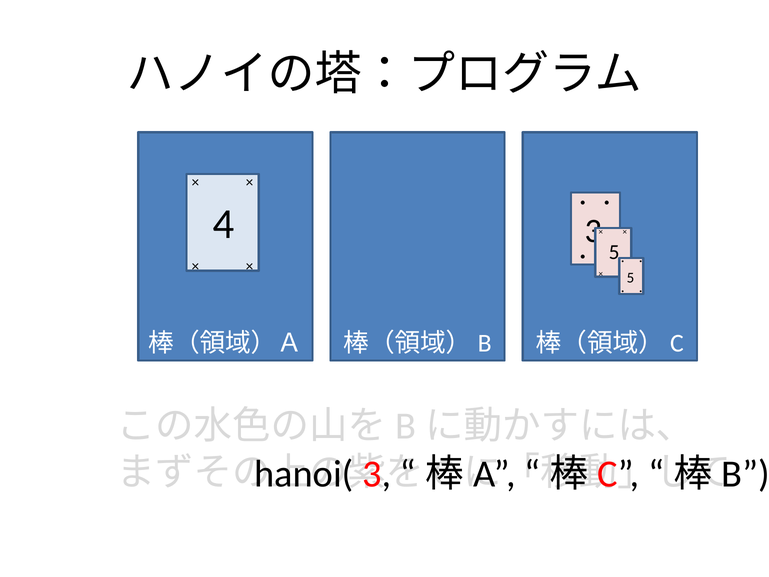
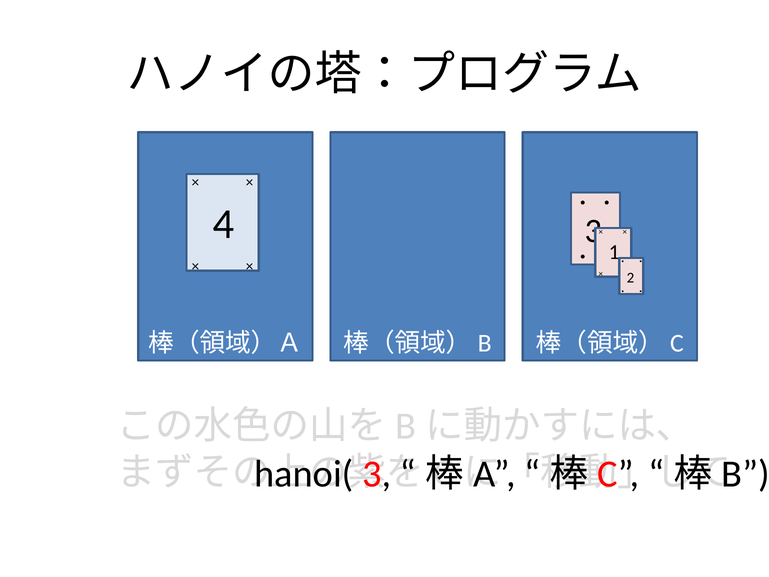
5: 5 -> 1 (614, 252)
5: 5 -> 2 (631, 278)
